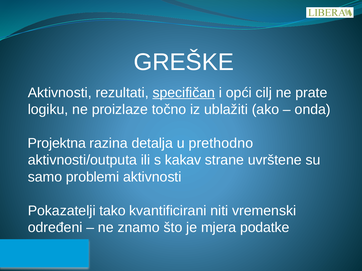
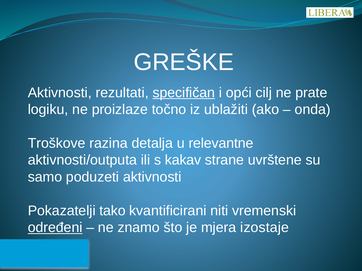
Projektna: Projektna -> Troškove (57, 144)
prethodno: prethodno -> relevantne (221, 144)
problemi: problemi -> poduzeti (93, 177)
određeni underline: none -> present (55, 228)
podatke: podatke -> izostaje (265, 228)
